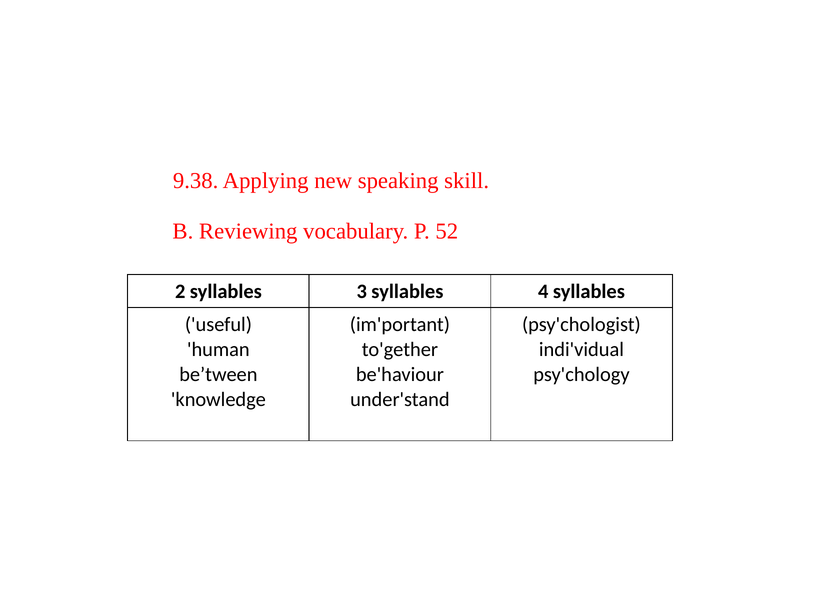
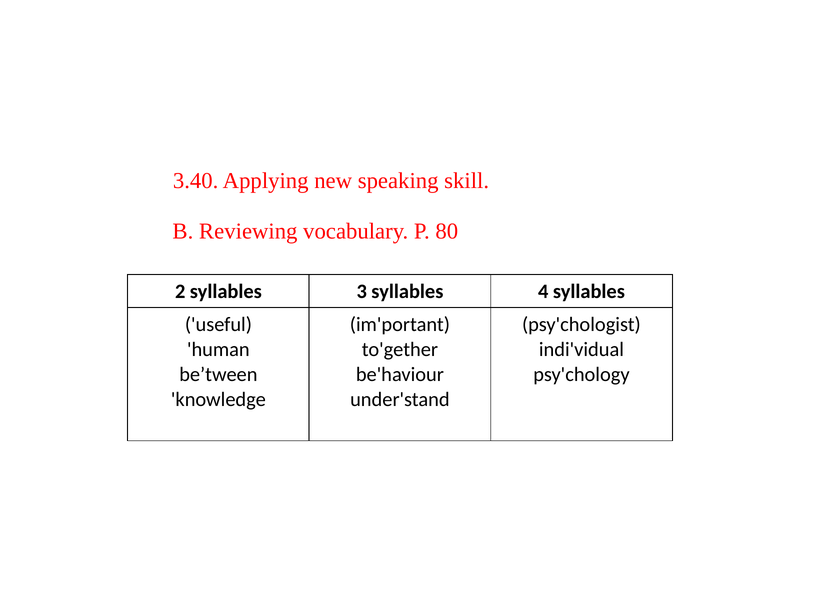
9.38: 9.38 -> 3.40 (196, 181)
52: 52 -> 80 (447, 231)
